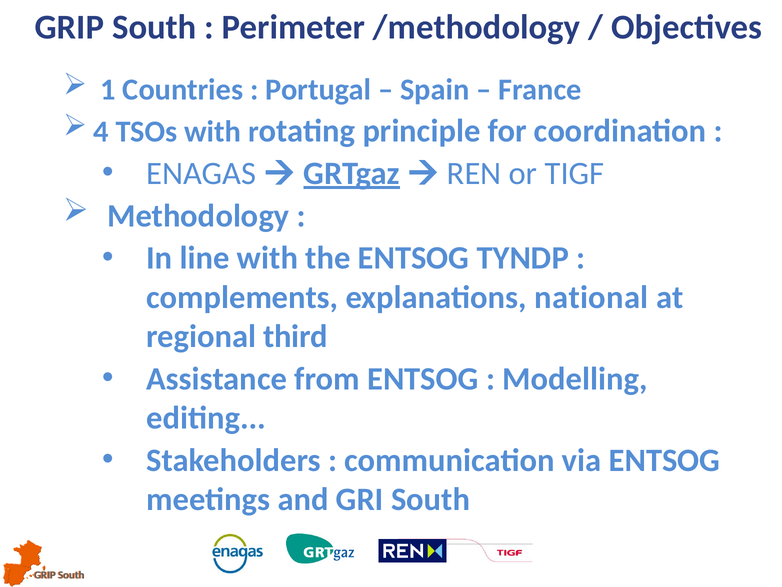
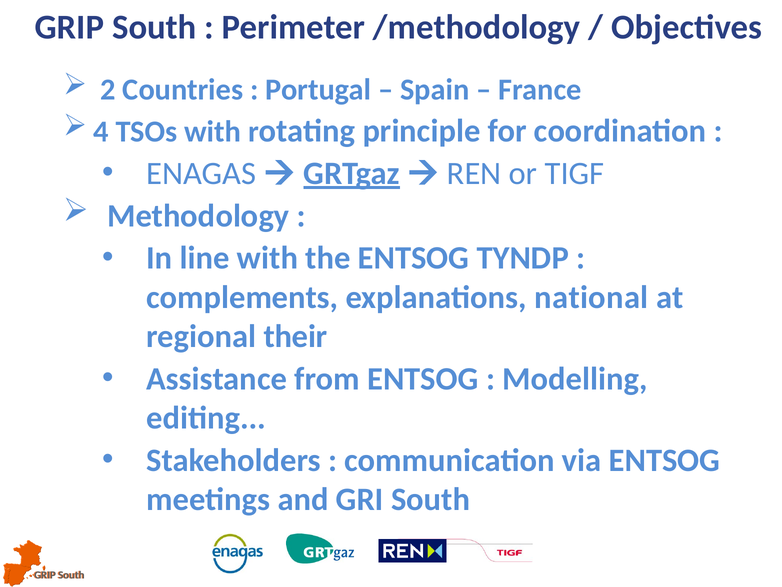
1: 1 -> 2 (108, 90)
third: third -> their (296, 336)
